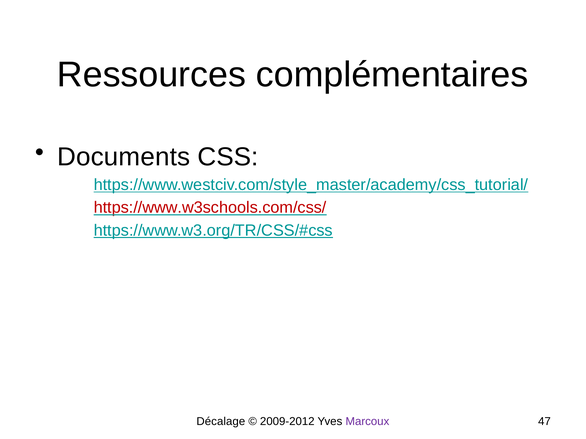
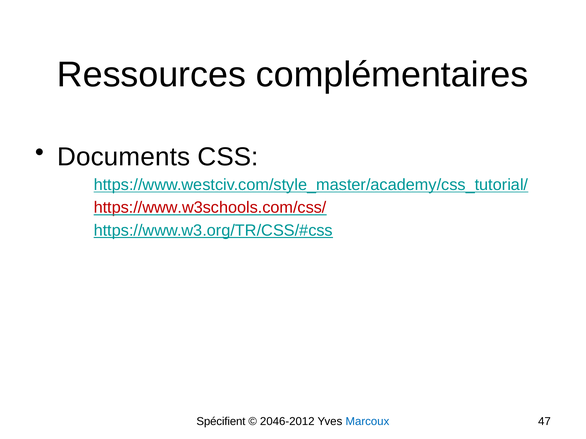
Décalage: Décalage -> Spécifient (221, 422)
2009-2012: 2009-2012 -> 2046-2012 (287, 422)
Marcoux colour: purple -> blue (367, 422)
